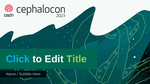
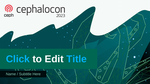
Title colour: light green -> light blue (77, 59)
